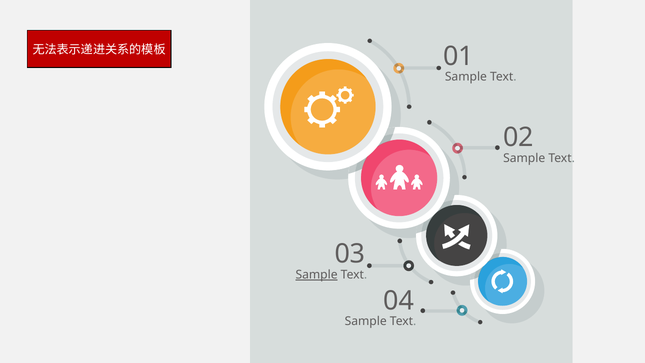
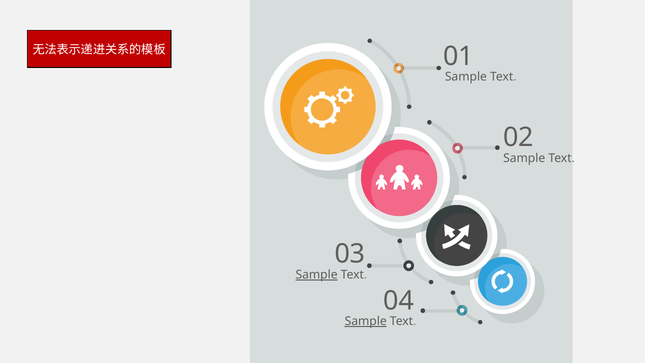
Sample underline: none -> present (366, 321)
